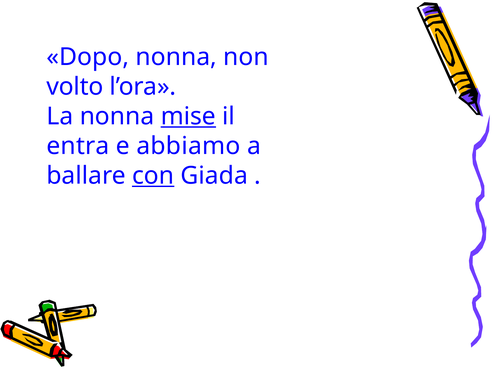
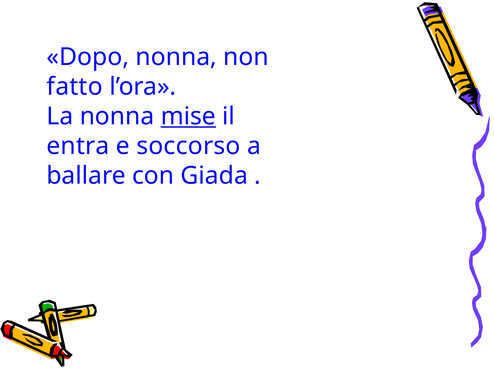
volto: volto -> fatto (75, 87)
abbiamo: abbiamo -> soccorso (188, 146)
con underline: present -> none (153, 175)
